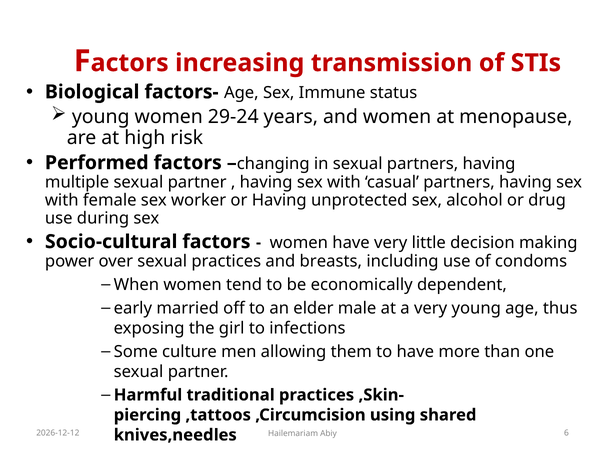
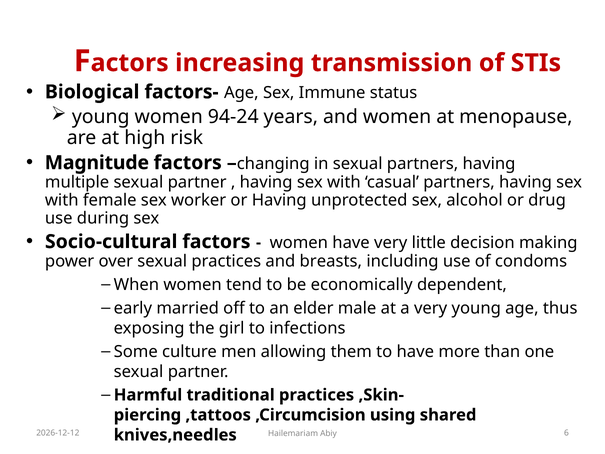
29-24: 29-24 -> 94-24 (233, 117)
Performed: Performed -> Magnitude (97, 163)
